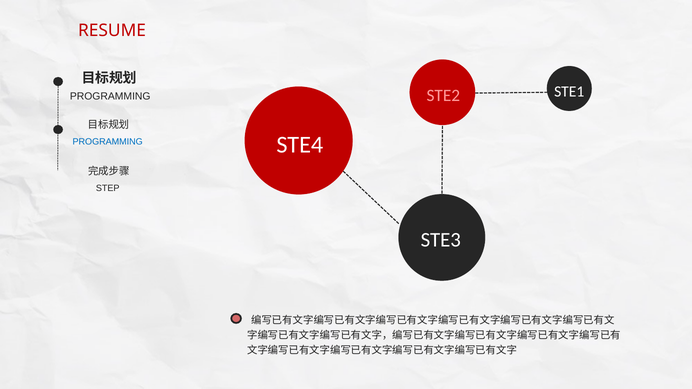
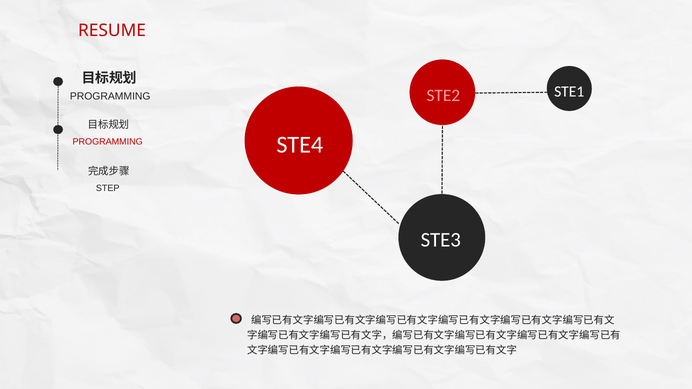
PROGRAMMING colour: blue -> red (108, 142)
